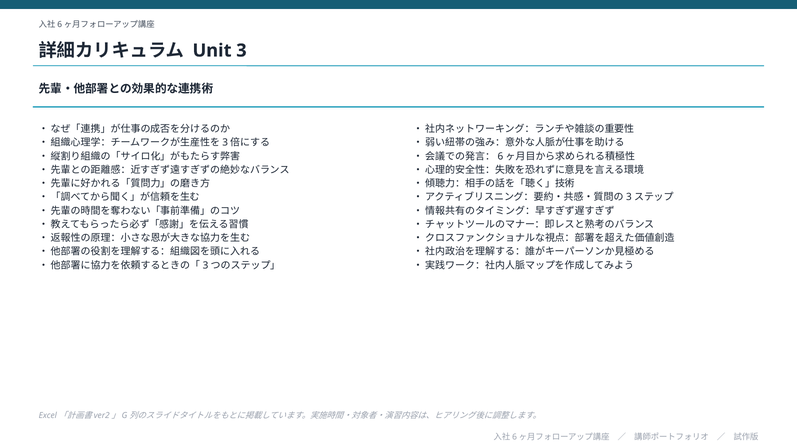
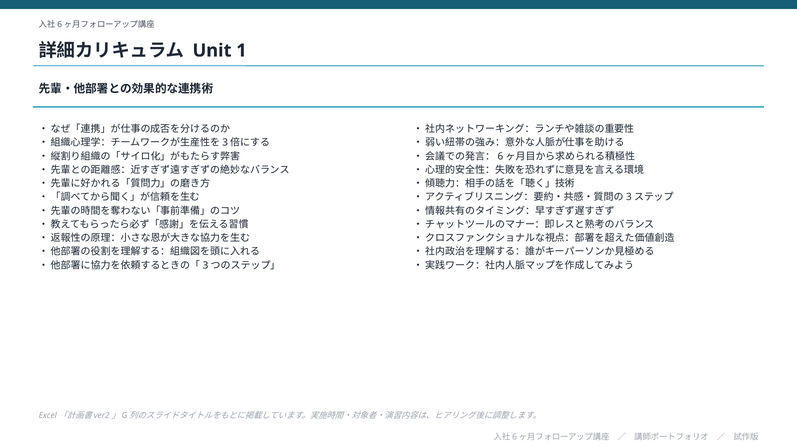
3: 3 -> 1 (241, 51)
